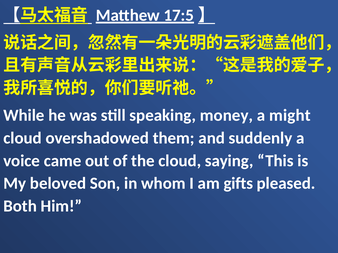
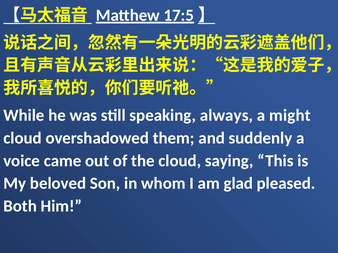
money: money -> always (226, 116)
gifts: gifts -> glad (238, 184)
